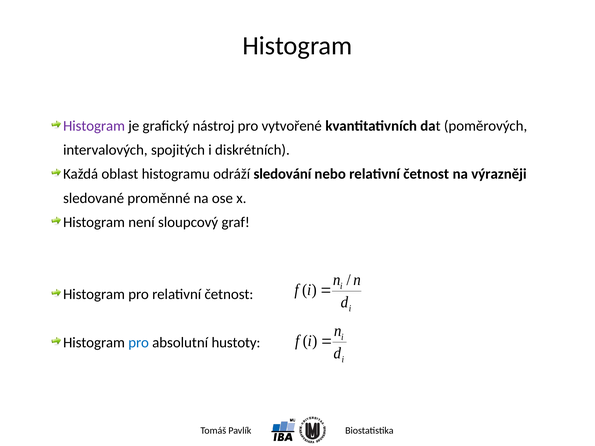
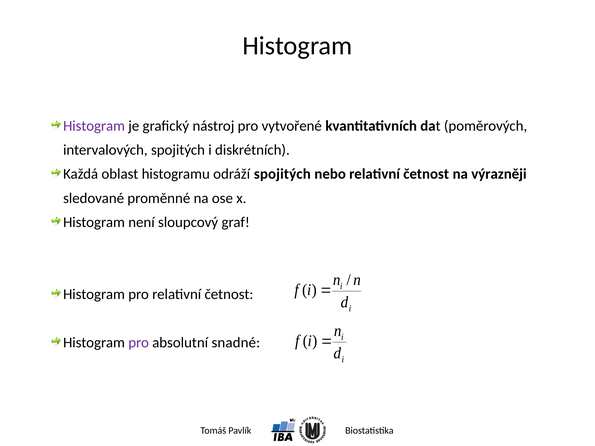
odráží sledování: sledování -> spojitých (282, 174)
pro colour: blue -> purple (139, 343)
hustoty: hustoty -> snadné (236, 343)
